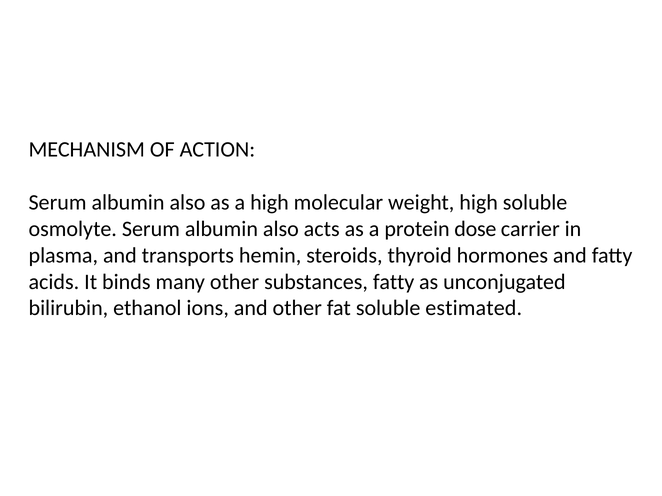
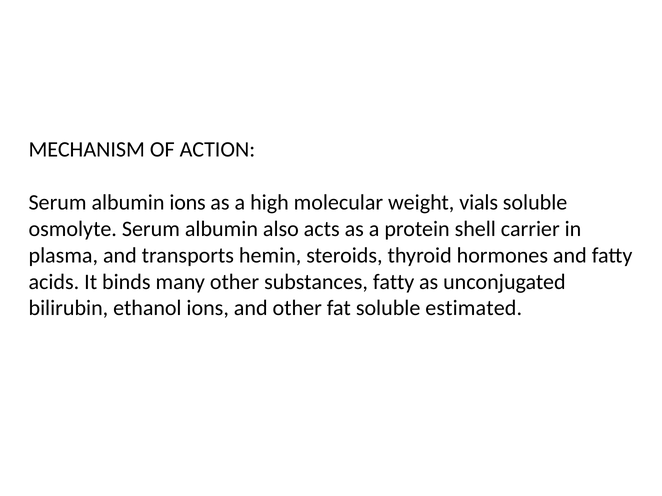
also: also -> ions (188, 203)
weight high: high -> vials (479, 203)
dose: dose -> shell (475, 229)
